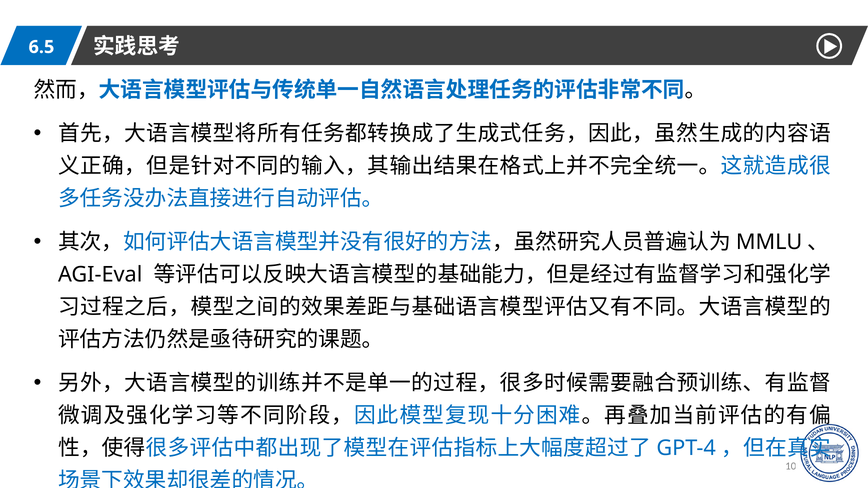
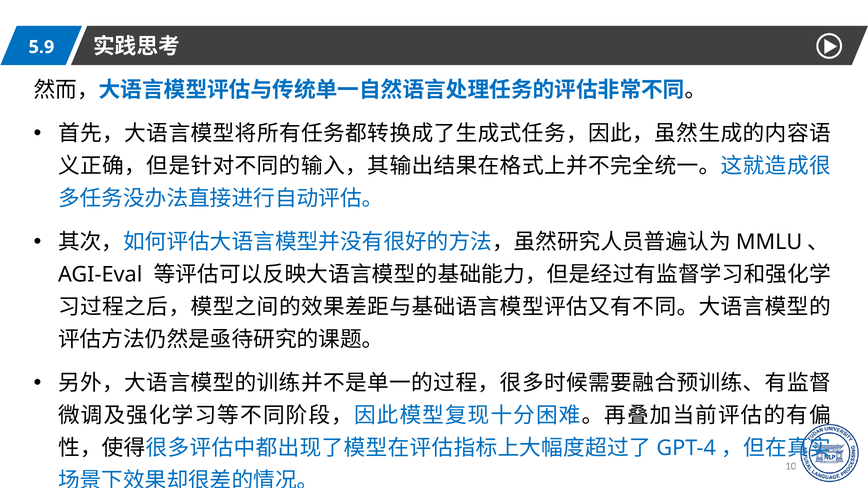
6.5: 6.5 -> 5.9 (41, 47)
